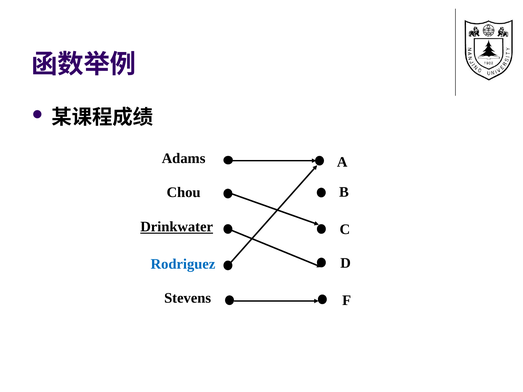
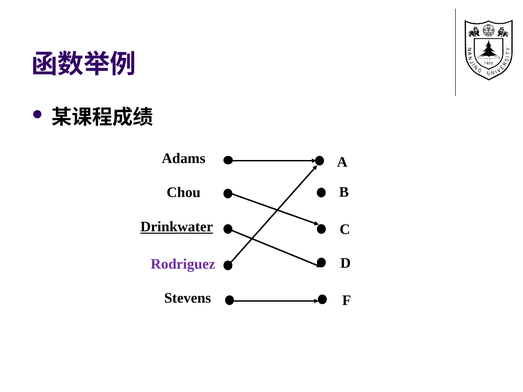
Rodriguez colour: blue -> purple (183, 264)
